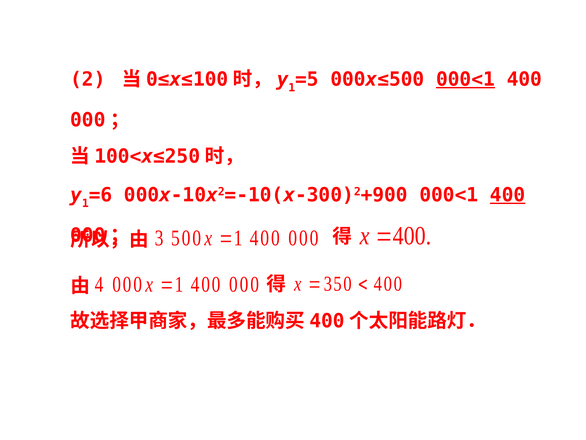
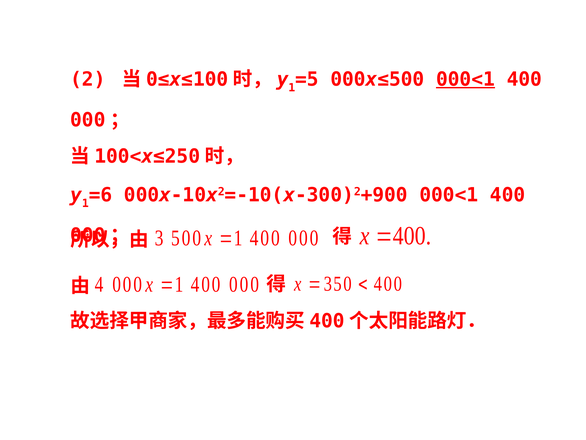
400 underline: present -> none (508, 195)
